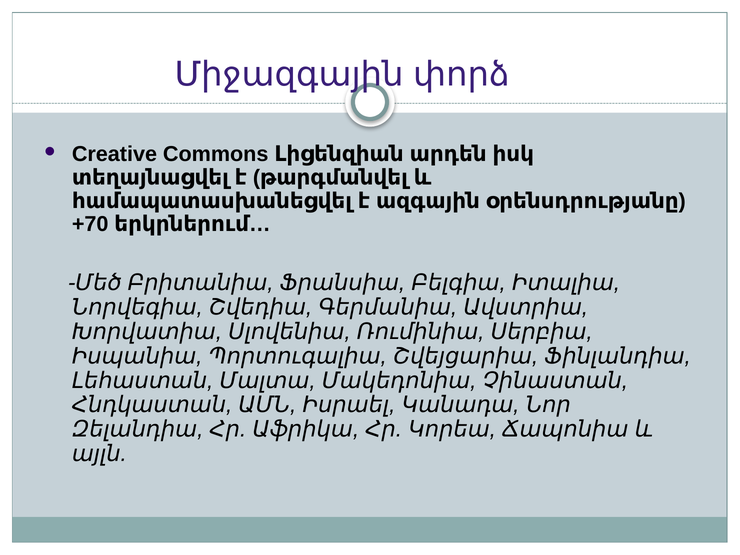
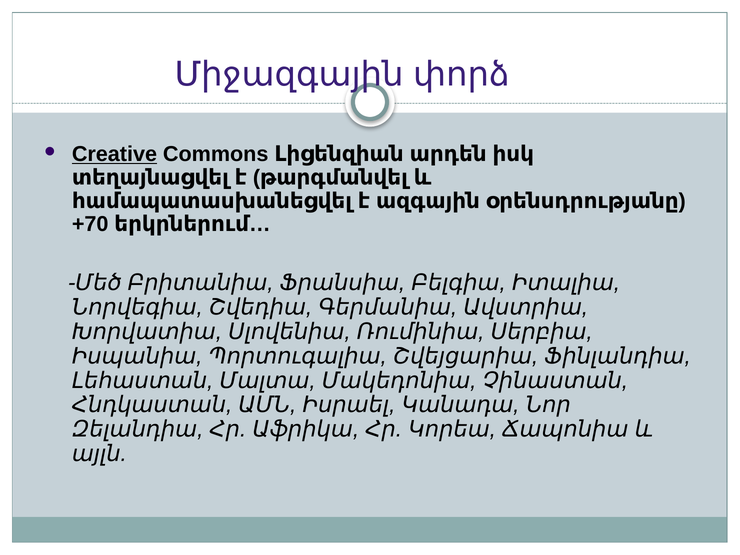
Creative underline: none -> present (114, 154)
